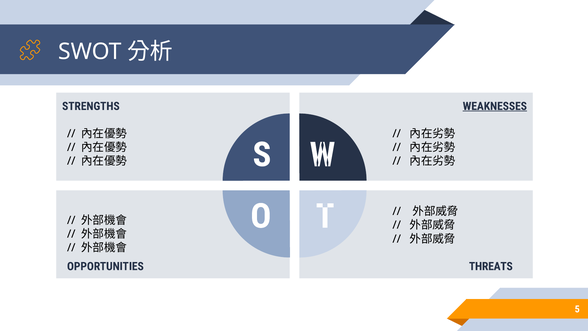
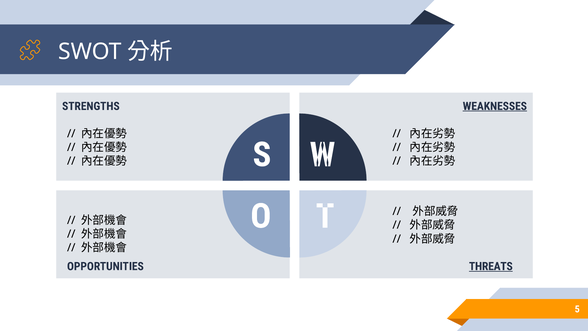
THREATS underline: none -> present (491, 266)
